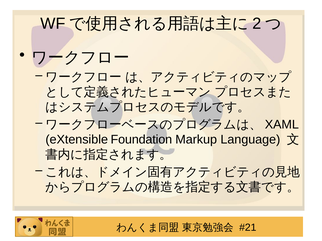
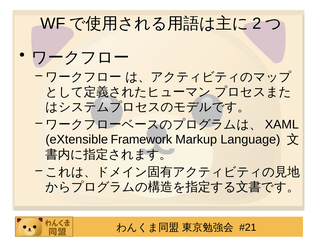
Foundation: Foundation -> Framework (141, 140)
